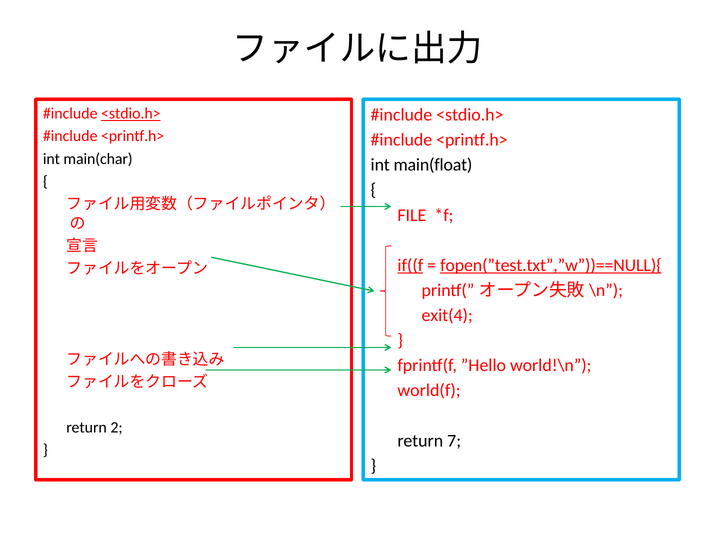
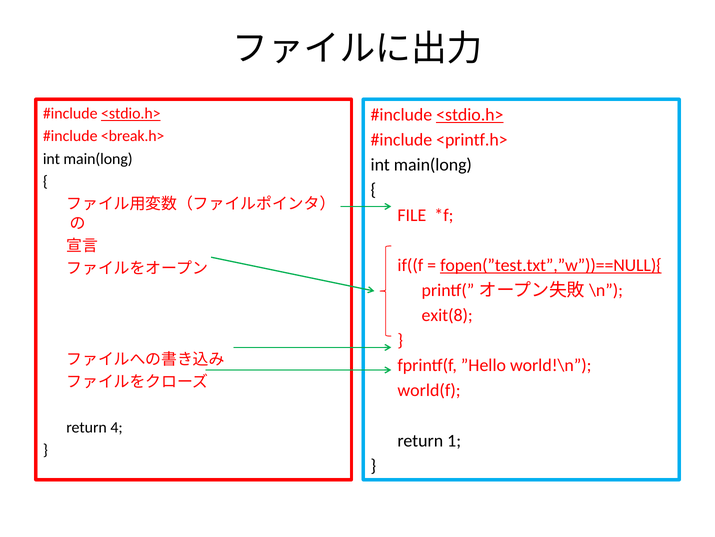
<stdio.h> underline: none -> present (470, 115)
<printf.h>: <printf.h> -> <break.h> (133, 136)
main(char: main(char -> main(long (98, 159)
main(float: main(float -> main(long (433, 165)
if((f underline: present -> none (410, 265)
exit(4: exit(4 -> exit(8 (447, 315)
2: 2 -> 4 (117, 427)
7: 7 -> 1 (454, 440)
